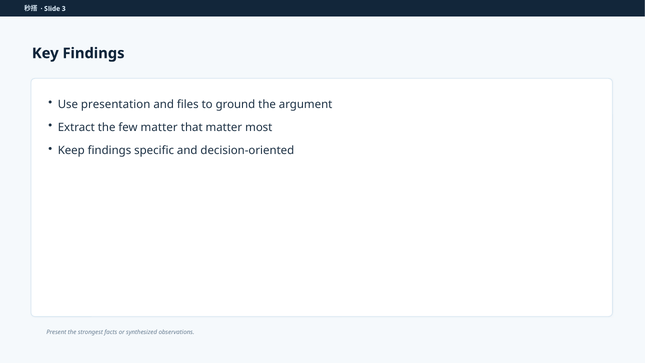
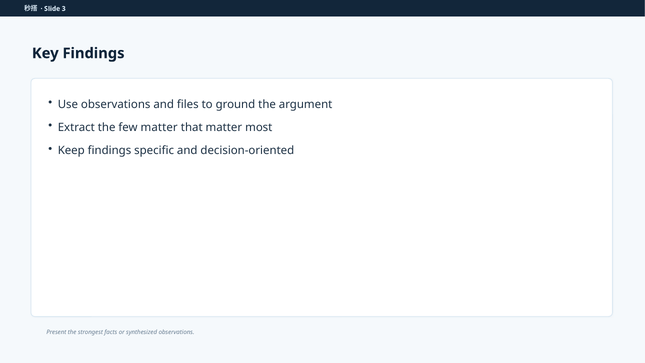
Use presentation: presentation -> observations (116, 104)
